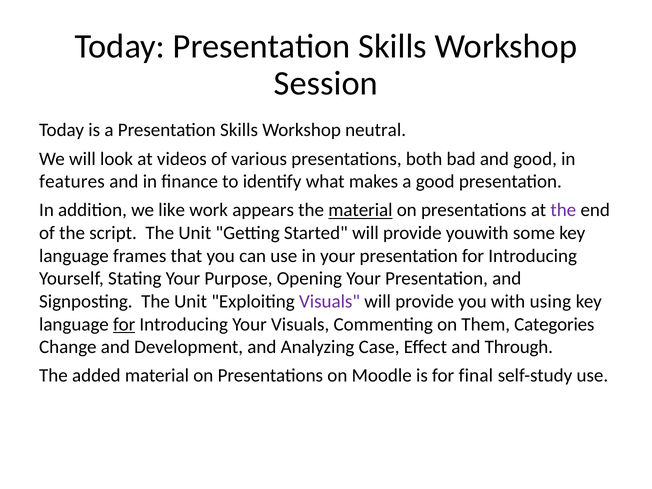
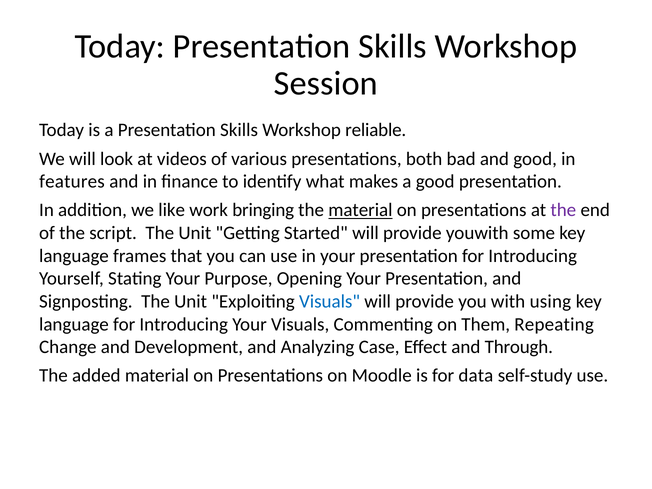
neutral: neutral -> reliable (376, 130)
appears: appears -> bringing (263, 210)
Visuals colour: purple -> blue (330, 301)
for underline: present -> none (124, 324)
Categories: Categories -> Repeating (554, 324)
final: final -> data (476, 376)
